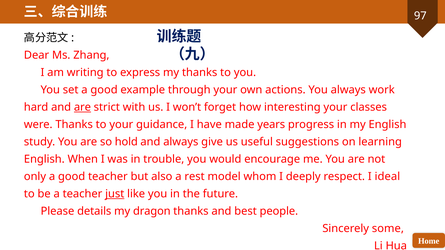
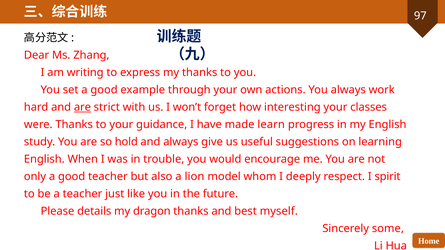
years: years -> learn (271, 125)
rest: rest -> lion (195, 177)
ideal: ideal -> spirit (388, 177)
just underline: present -> none (115, 194)
people: people -> myself (279, 211)
